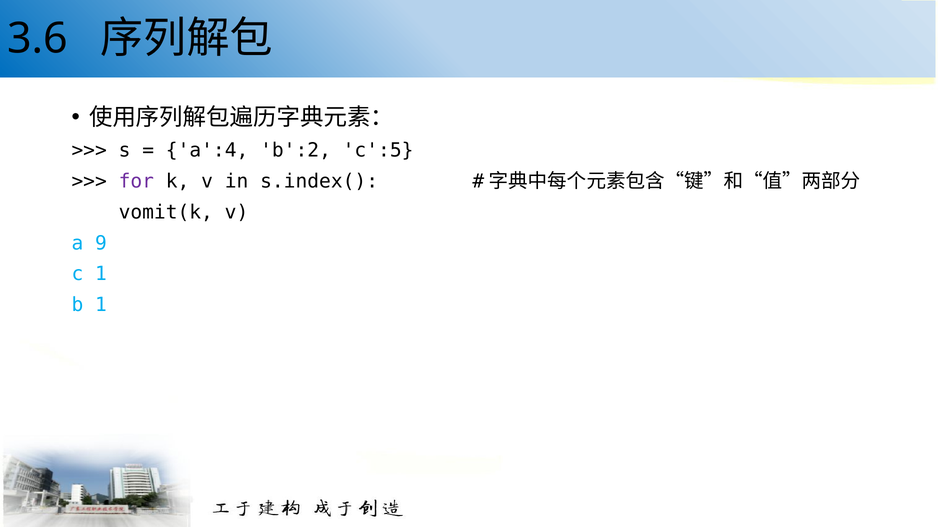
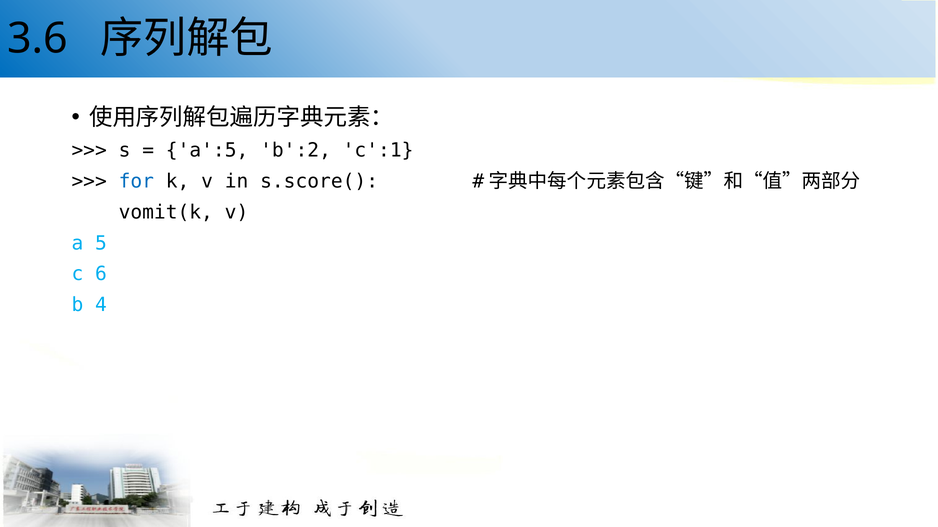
a':4: a':4 -> a':5 (207, 151)
c':5: c':5 -> c':1 (378, 151)
for colour: purple -> blue (136, 182)
s.index(: s.index( -> s.score( (319, 182)
9: 9 -> 5 (101, 243)
c 1: 1 -> 6 (101, 274)
b 1: 1 -> 4 (101, 305)
